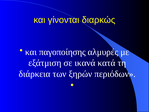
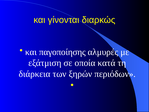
ικανά: ικανά -> οποία (85, 63)
